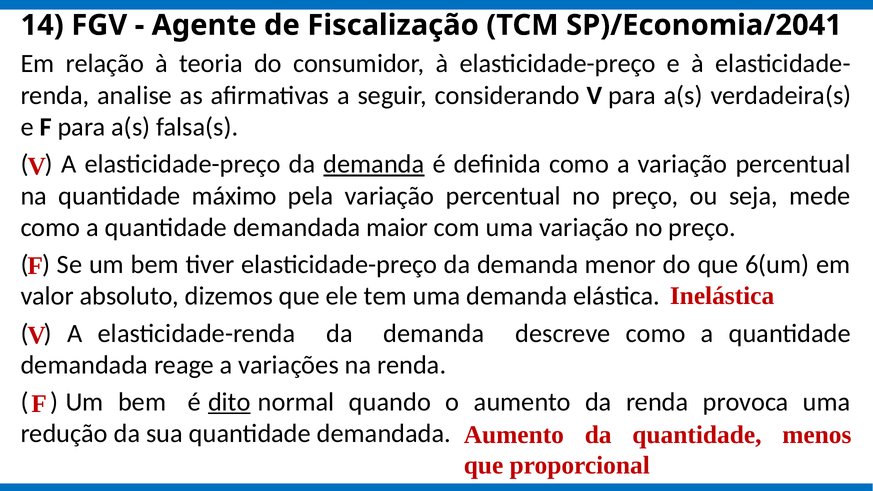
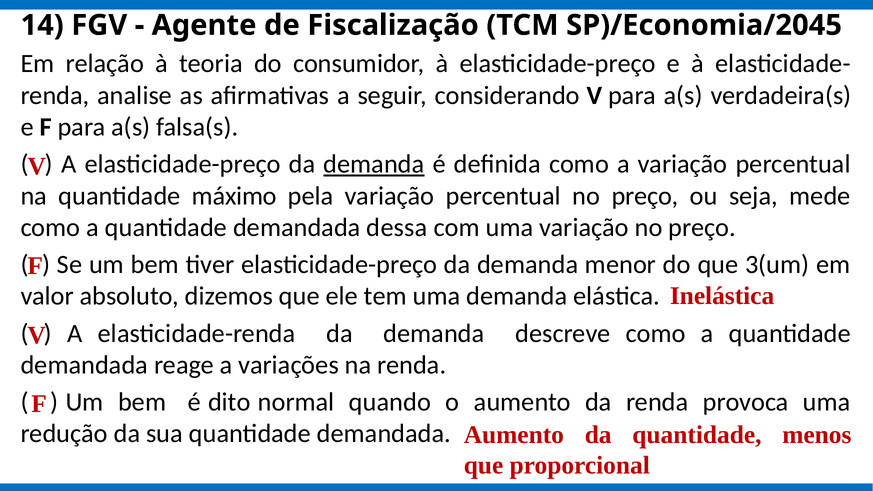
SP)/Economia/2041: SP)/Economia/2041 -> SP)/Economia/2045 (704, 25)
maior: maior -> dessa (397, 227)
6(um: 6(um -> 3(um (777, 265)
dito underline: present -> none (229, 402)
